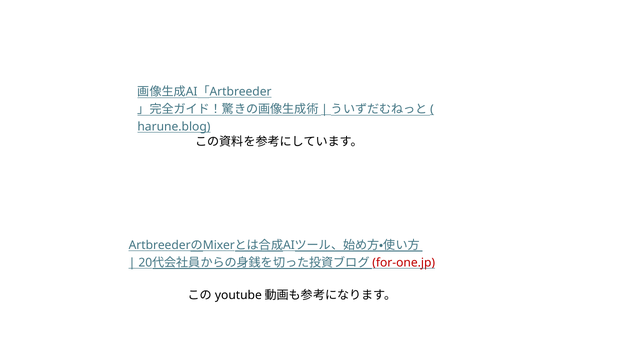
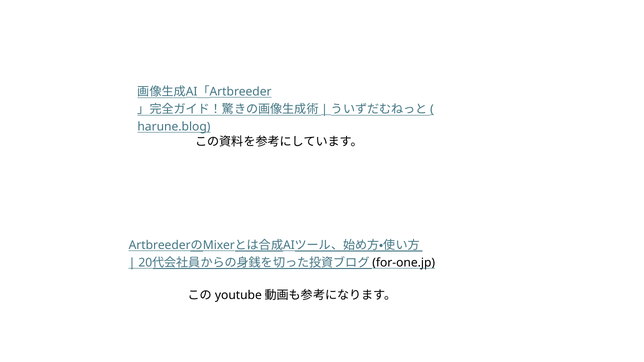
for-one.jp colour: red -> black (404, 263)
